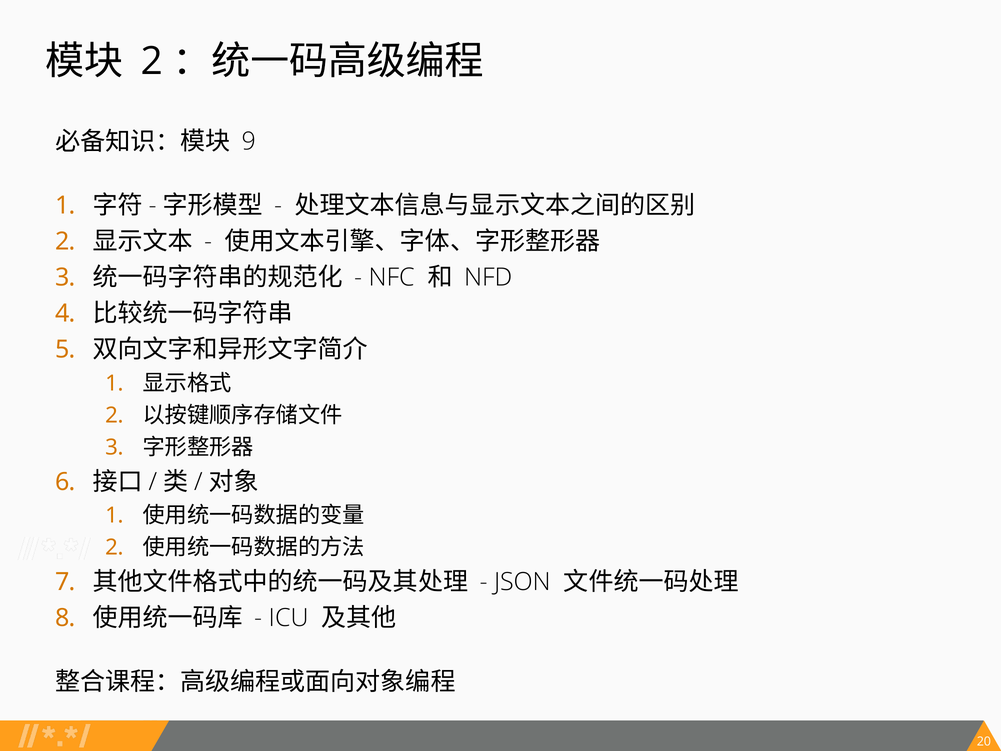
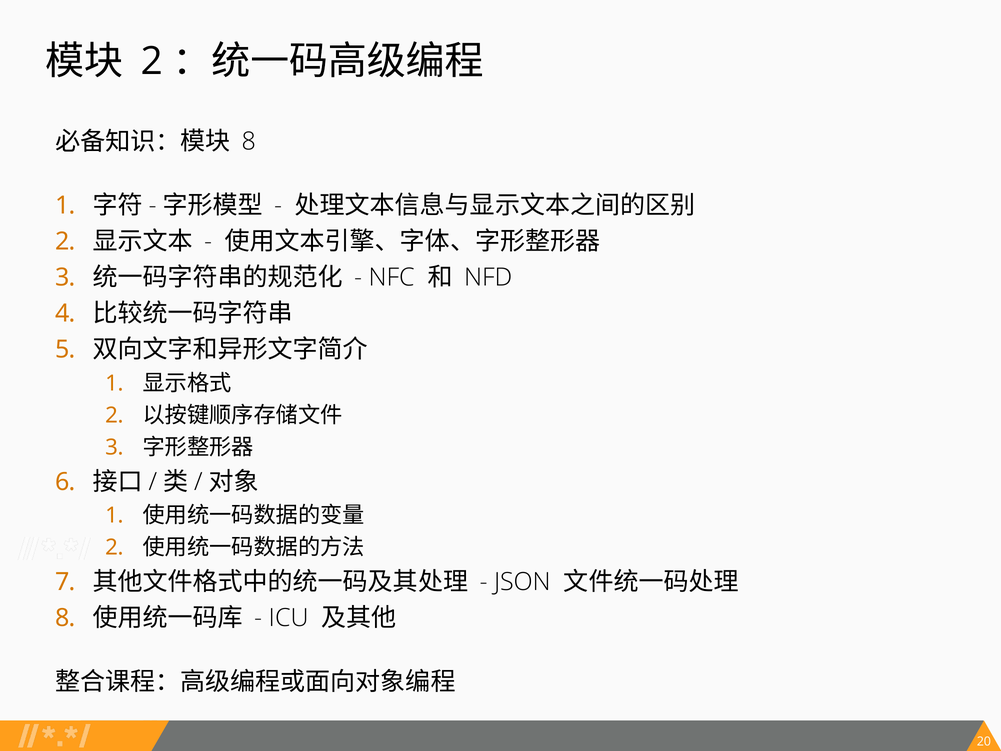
9: 9 -> 8 (249, 141)
